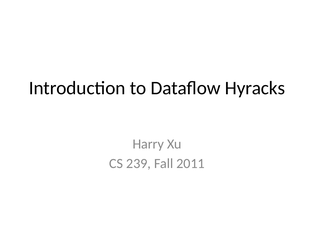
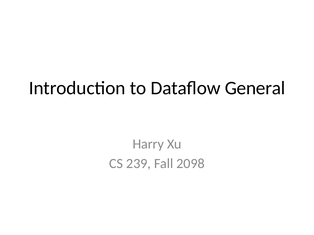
Hyracks: Hyracks -> General (255, 88)
2011: 2011 -> 2098 (190, 164)
